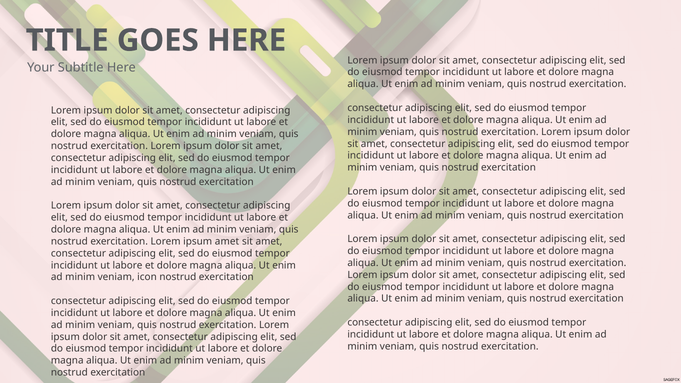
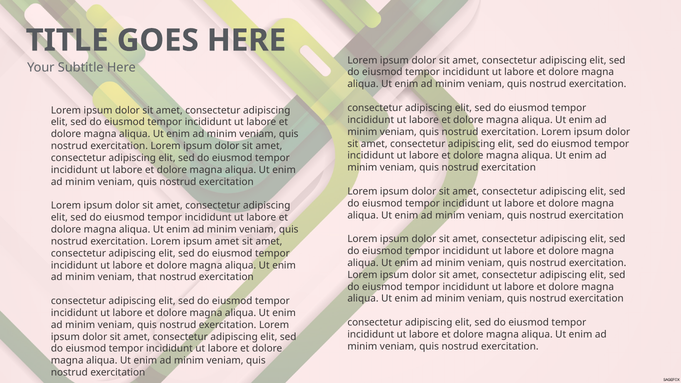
icon: icon -> that (147, 277)
